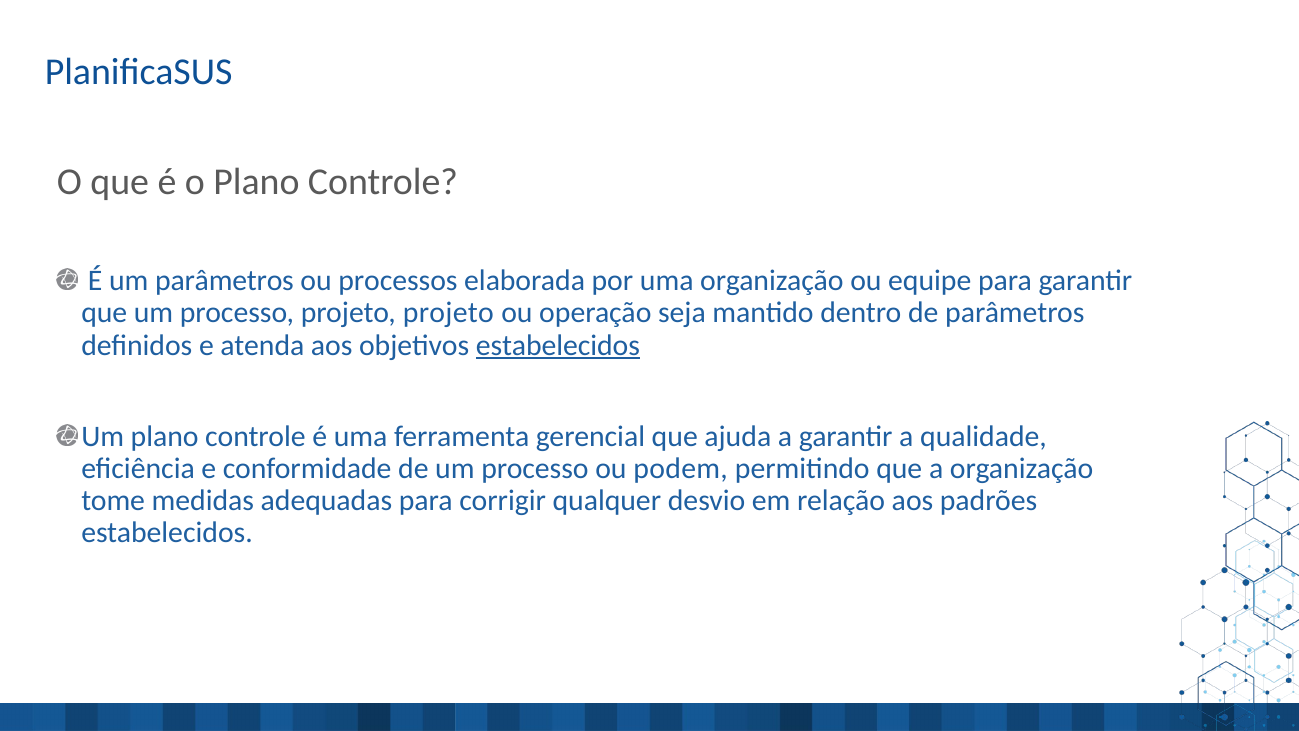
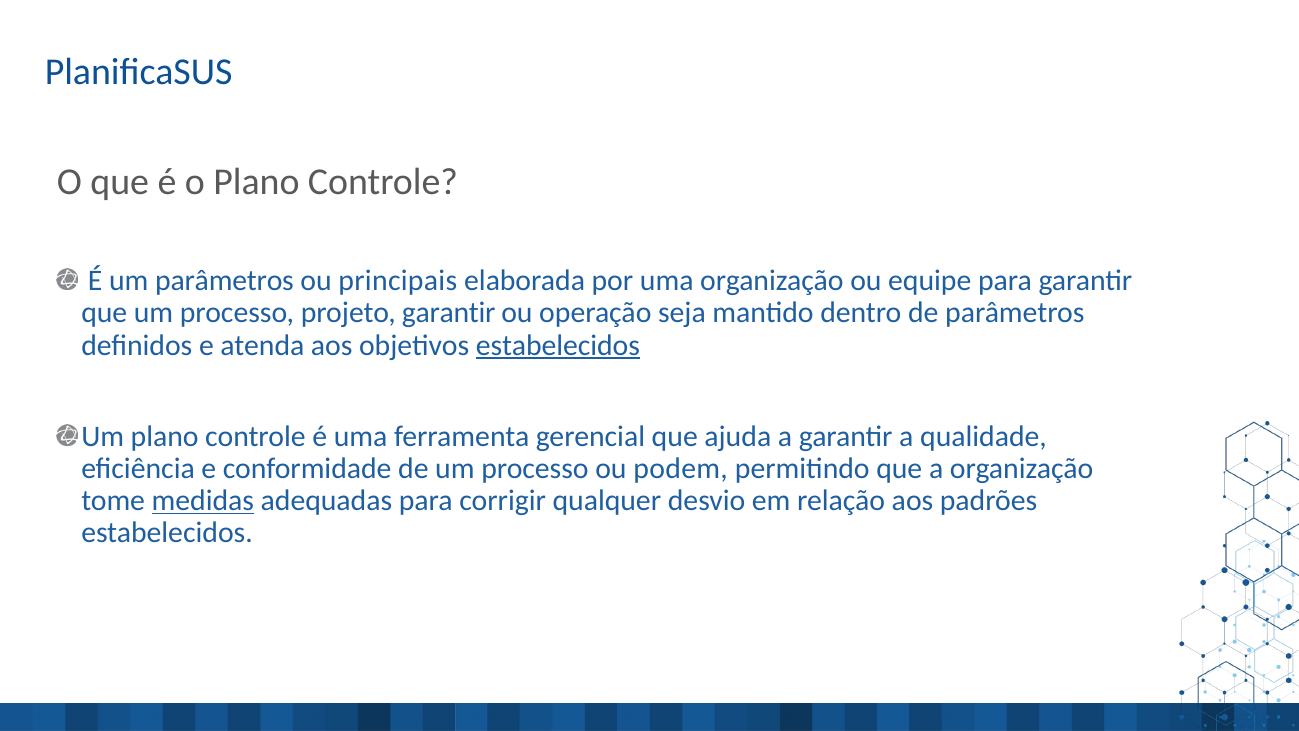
processos: processos -> principais (398, 281)
projeto projeto: projeto -> garantir (449, 313)
medidas underline: none -> present (203, 501)
